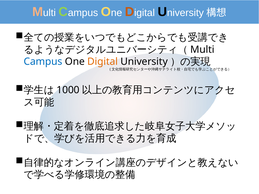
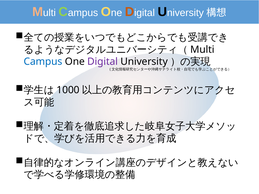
Digital colour: orange -> purple (103, 62)
